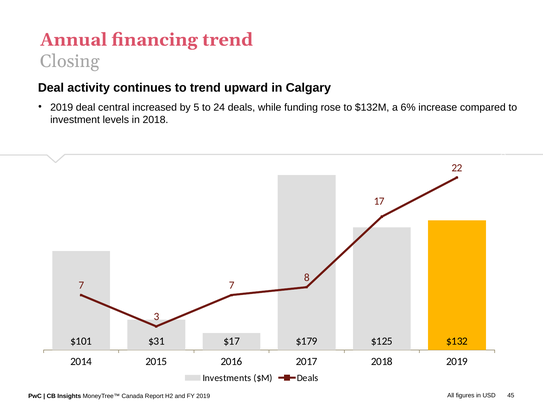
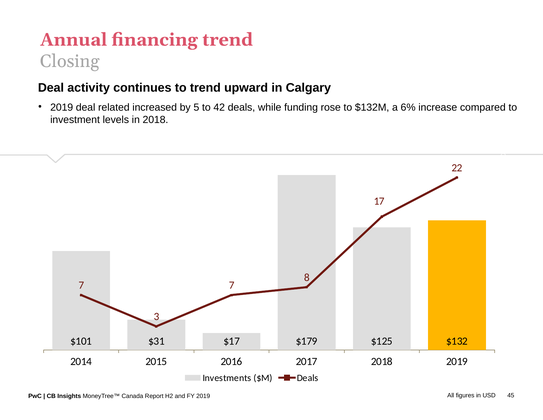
central: central -> related (114, 107)
24: 24 -> 42 (219, 107)
